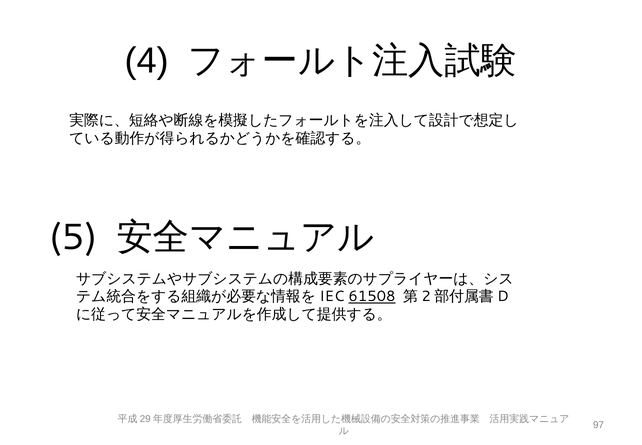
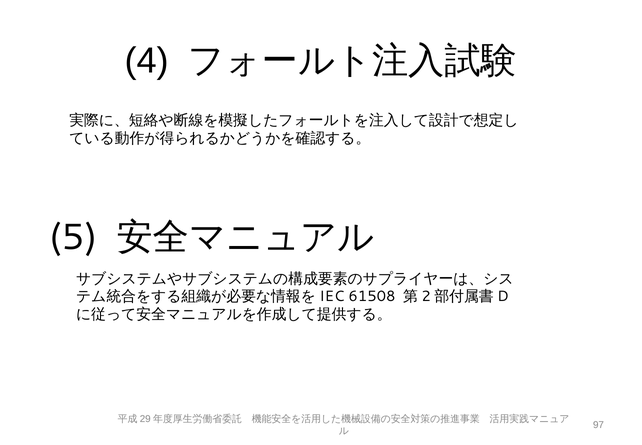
61508 underline: present -> none (372, 296)
